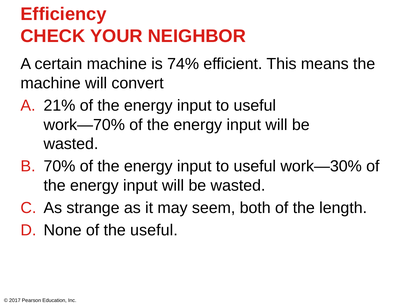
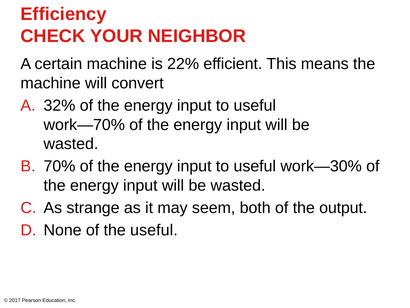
74%: 74% -> 22% (183, 64)
21%: 21% -> 32% (59, 105)
length: length -> output (343, 208)
